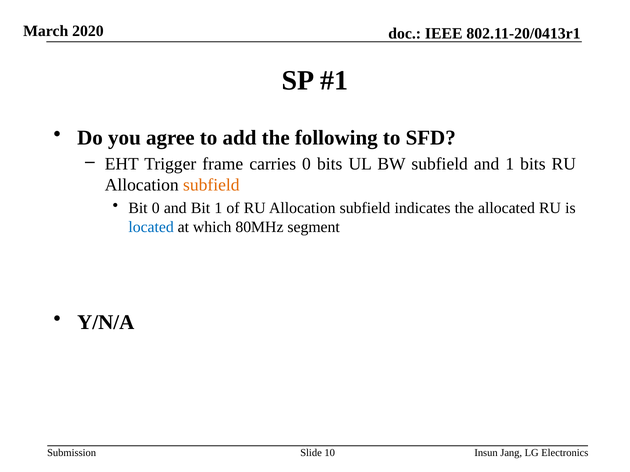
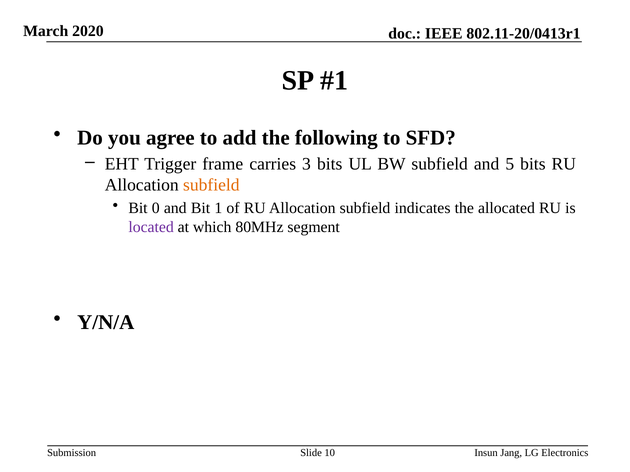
carries 0: 0 -> 3 (306, 164)
and 1: 1 -> 5 (510, 164)
located colour: blue -> purple (151, 227)
